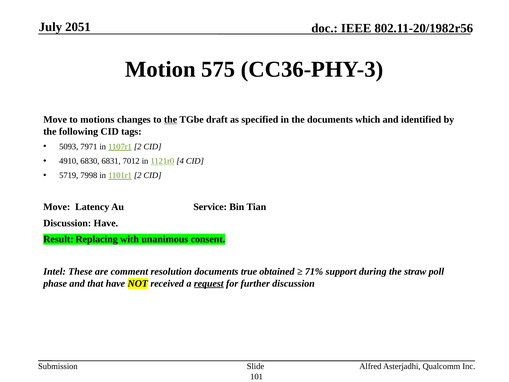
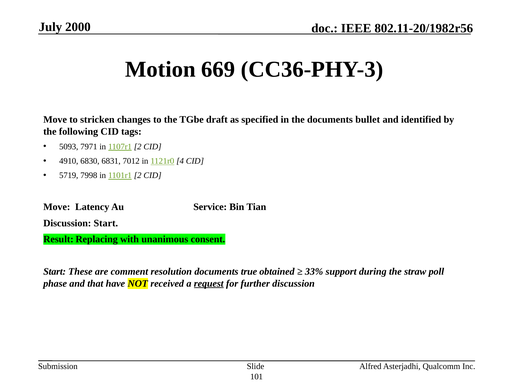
2051: 2051 -> 2000 (78, 27)
575: 575 -> 669 (218, 69)
motions: motions -> stricken (97, 119)
the underline: present -> none (171, 119)
which: which -> bullet (368, 119)
Discussion Have: Have -> Start (106, 223)
Intel: Intel -> Start (55, 271)
71%: 71% -> 33% (314, 271)
